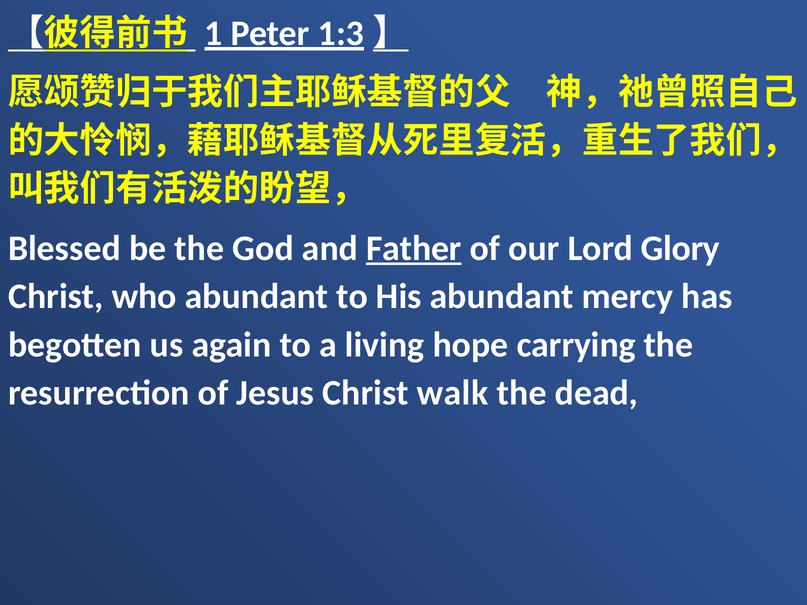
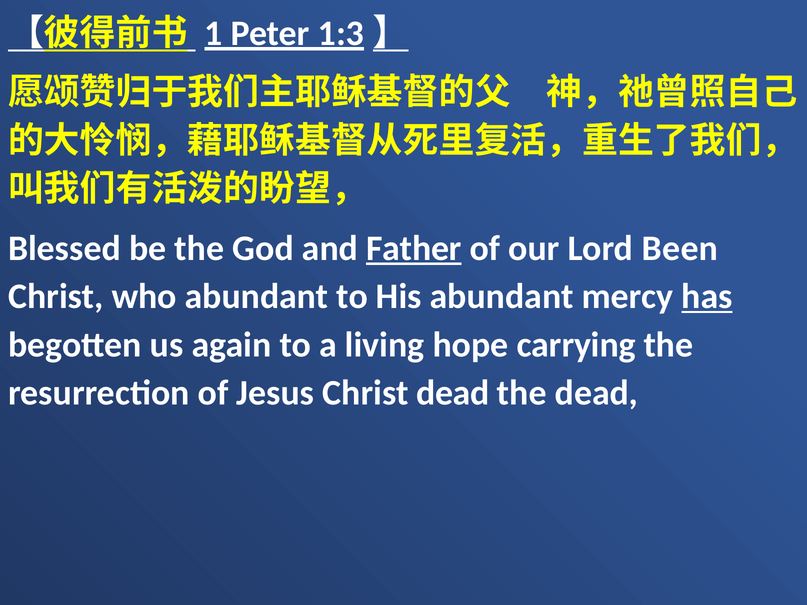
Glory: Glory -> Been (680, 248)
has underline: none -> present (707, 297)
Christ walk: walk -> dead (453, 393)
